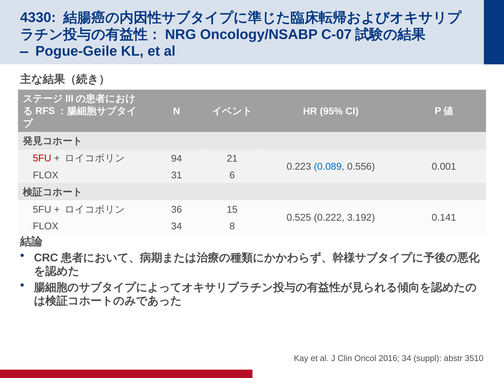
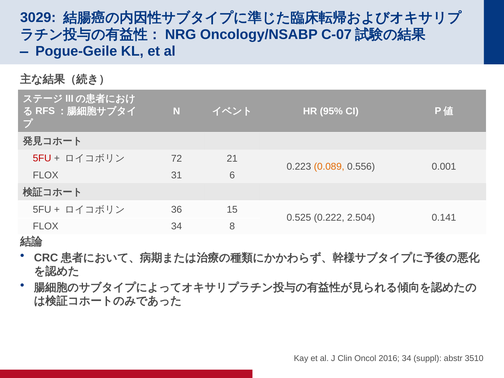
4330: 4330 -> 3029 (38, 18)
94: 94 -> 72 (177, 159)
0.089 colour: blue -> orange (329, 167)
3.192: 3.192 -> 2.504 (361, 218)
